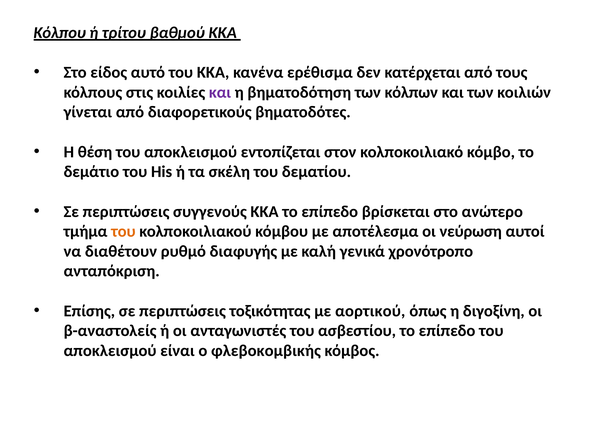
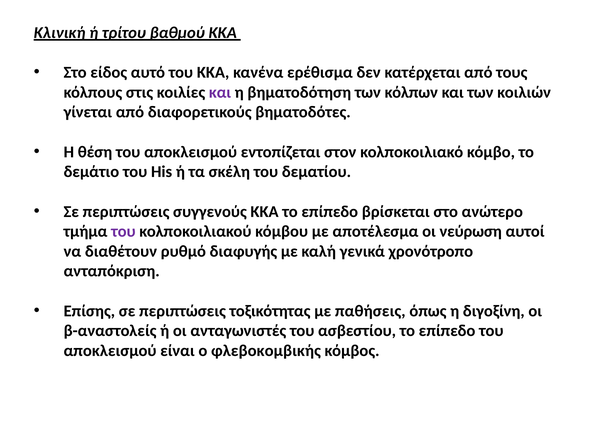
Κόλπου: Κόλπου -> Κλινική (60, 33)
του colour: orange -> purple (123, 231)
αορτικού: αορτικού -> παθήσεις (370, 311)
